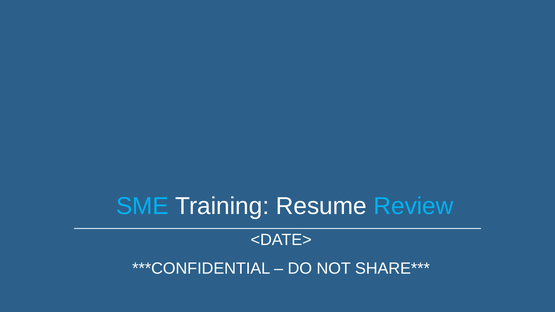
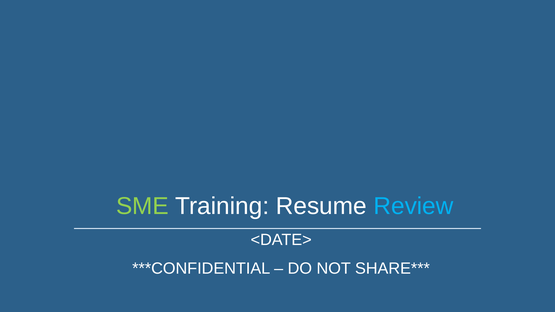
SME colour: light blue -> light green (142, 206)
